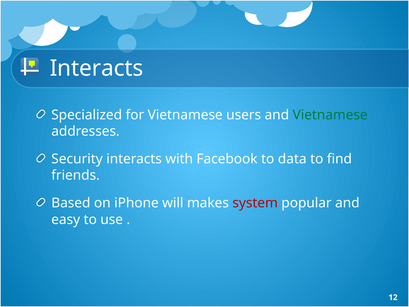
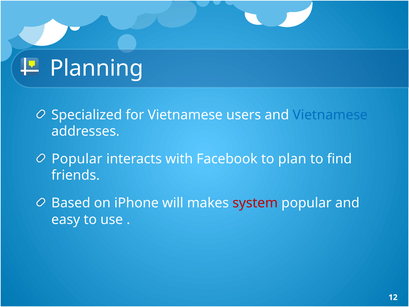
Interacts: Interacts -> Planning (97, 68)
Vietnamese colour: green -> blue (330, 115)
Security: Security -> Popular (77, 159)
data: data -> plan (292, 159)
